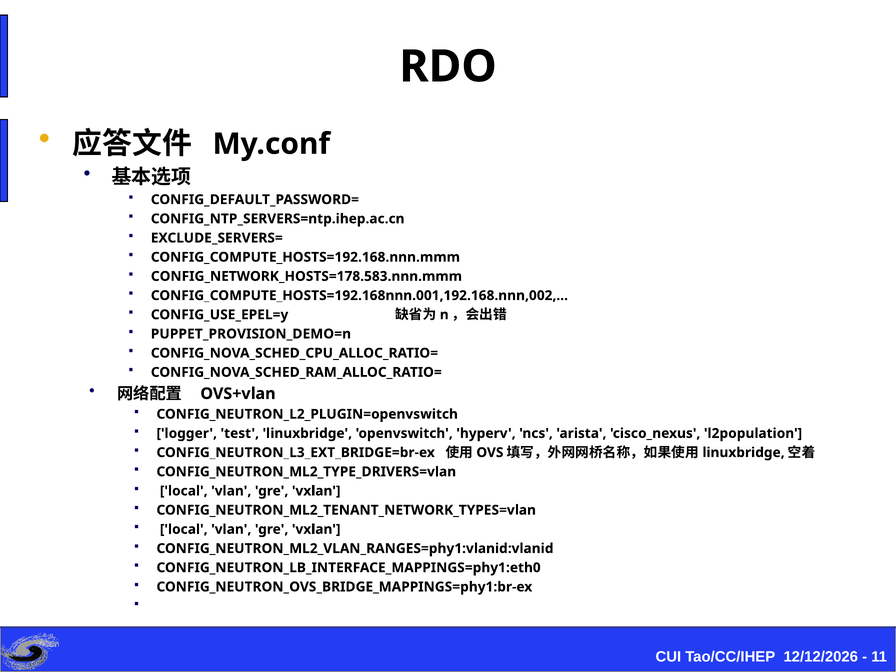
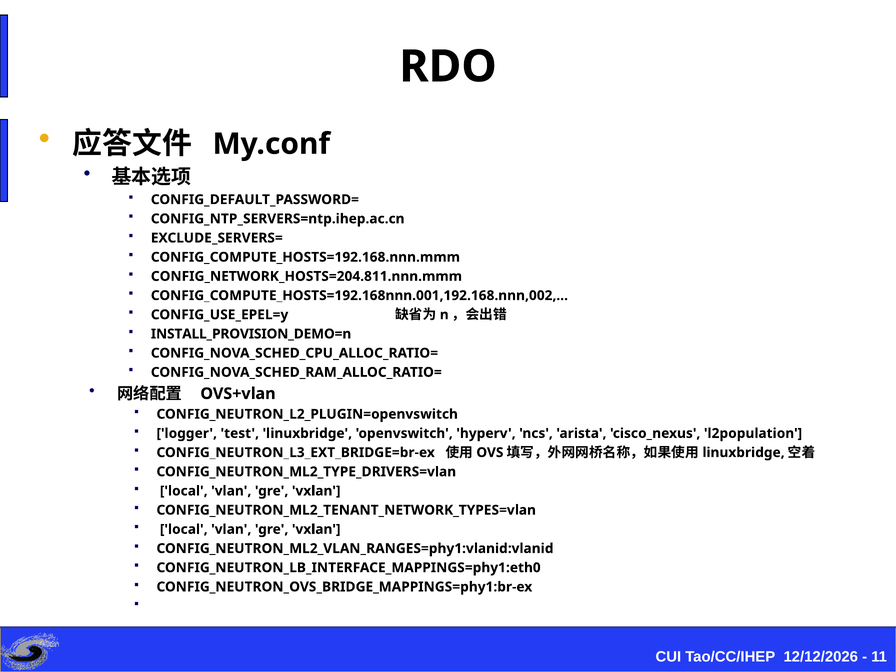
CONFIG_NETWORK_HOSTS=178.583.nnn.mmm: CONFIG_NETWORK_HOSTS=178.583.nnn.mmm -> CONFIG_NETWORK_HOSTS=204.811.nnn.mmm (306, 276)
PUPPET_PROVISION_DEMO=n: PUPPET_PROVISION_DEMO=n -> INSTALL_PROVISION_DEMO=n (251, 334)
